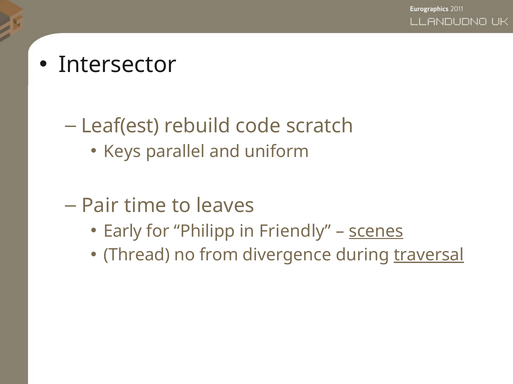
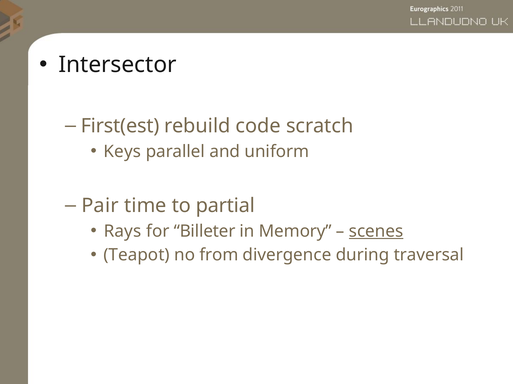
Leaf(est: Leaf(est -> First(est (120, 126)
leaves: leaves -> partial (225, 206)
Early: Early -> Rays (123, 232)
Philipp: Philipp -> Billeter (205, 232)
Friendly: Friendly -> Memory (295, 232)
Thread: Thread -> Teapot (137, 255)
traversal underline: present -> none (429, 255)
